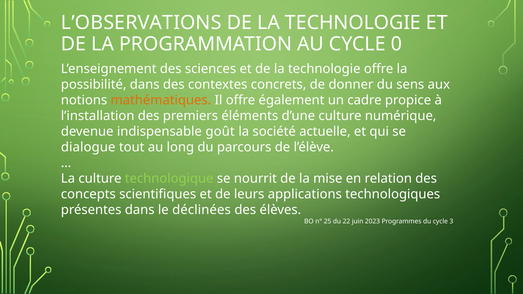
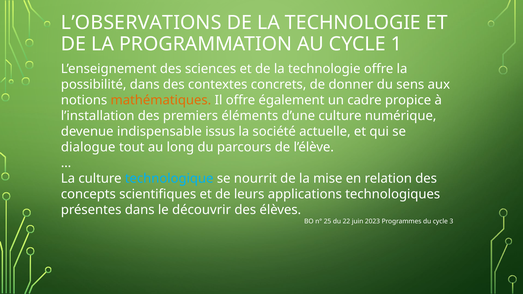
0: 0 -> 1 (396, 44)
goût: goût -> issus (220, 132)
technologique colour: light green -> light blue (169, 179)
déclinées: déclinées -> découvrir (202, 210)
